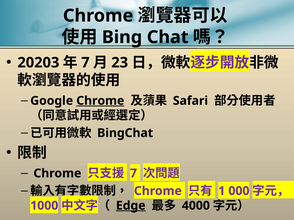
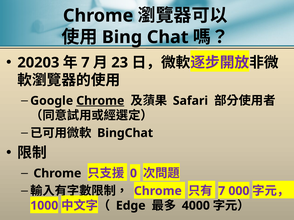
7: 7 -> 0 (133, 174)
1: 1 -> 7 (222, 191)
Edge underline: present -> none (131, 206)
